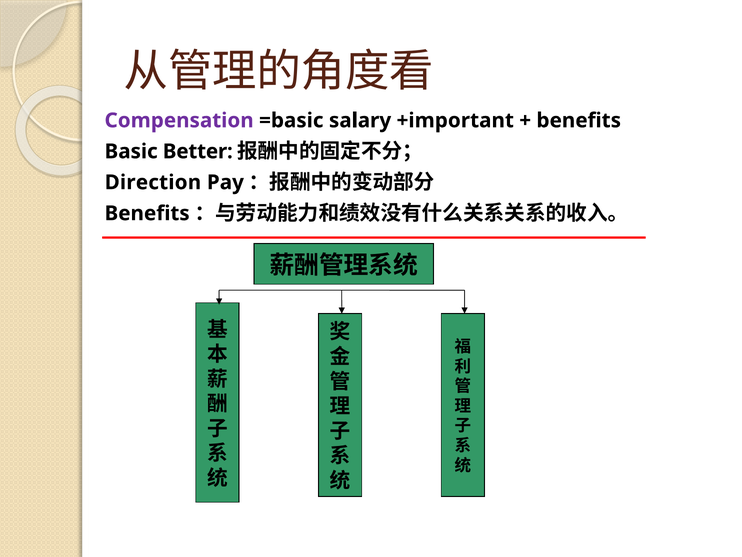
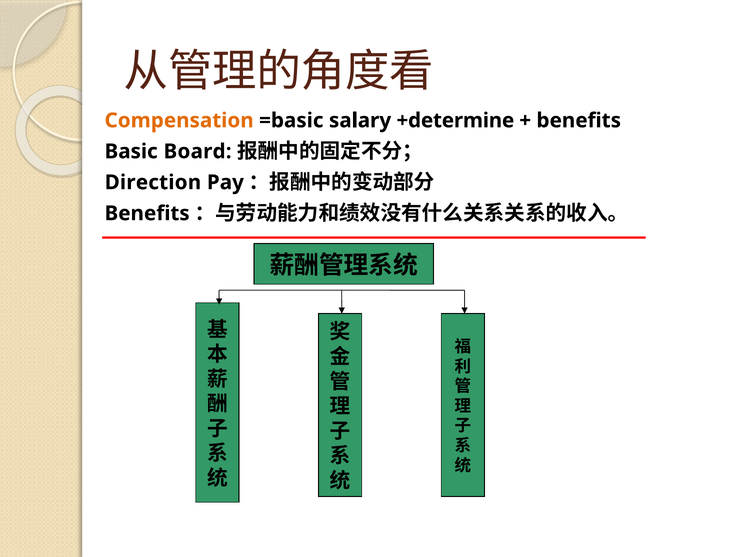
Compensation colour: purple -> orange (179, 120)
+important: +important -> +determine (455, 120)
Better: Better -> Board (198, 151)
